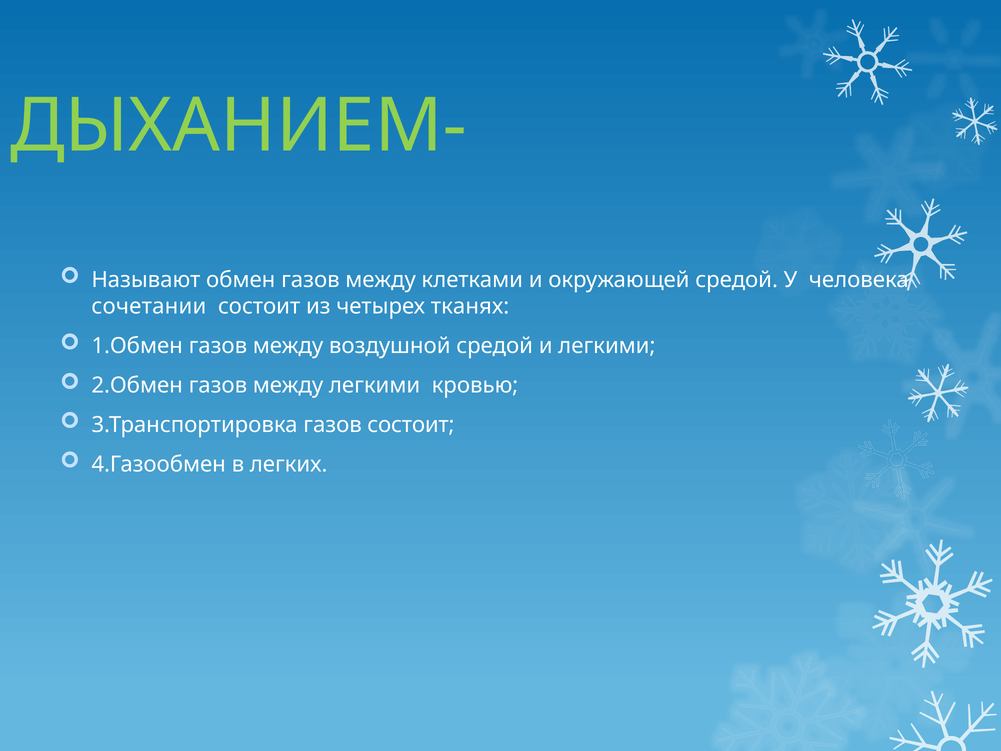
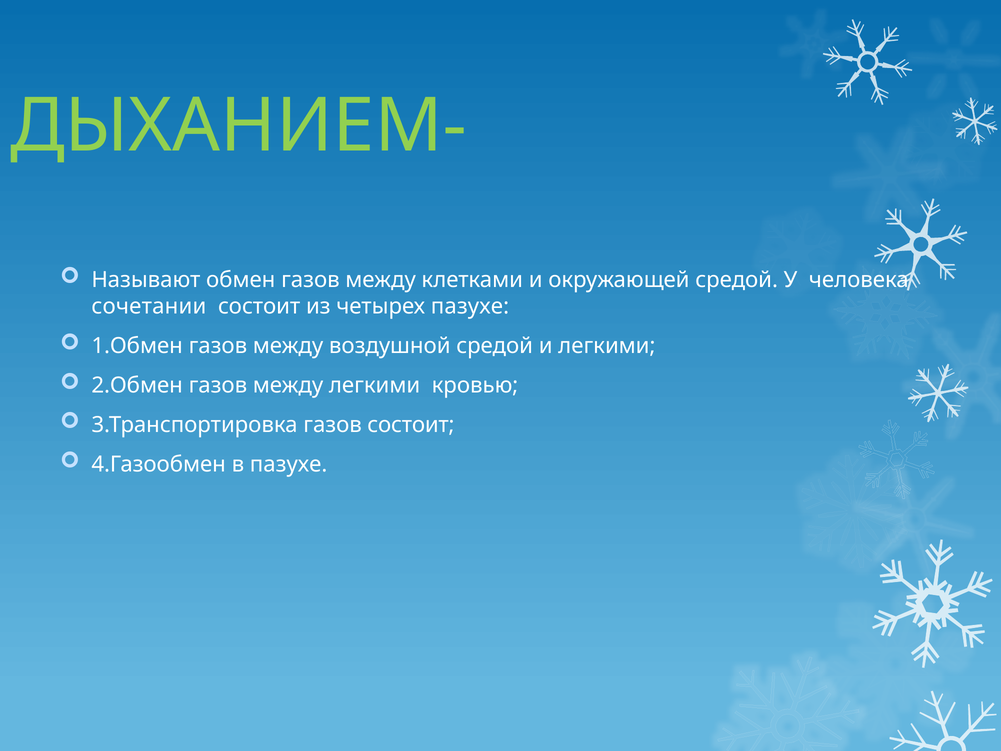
четырех тканях: тканях -> пазухе (470, 306)
в легких: легких -> пазухе (289, 464)
